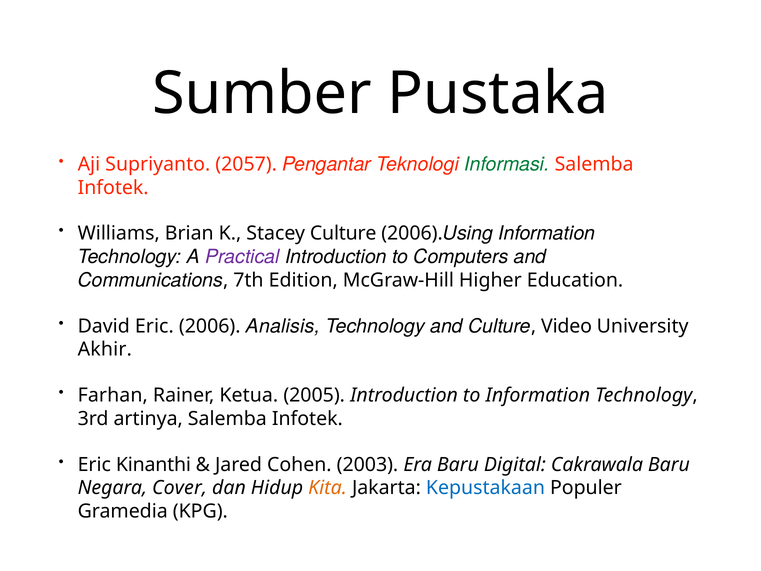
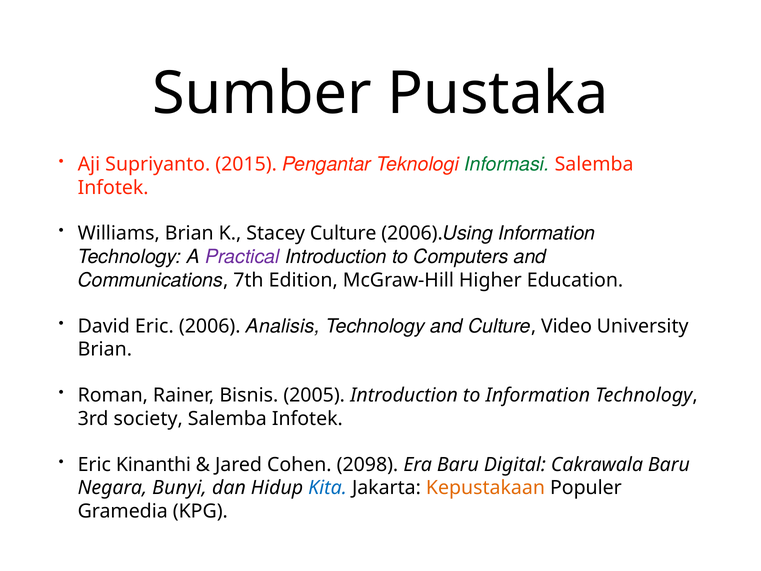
2057: 2057 -> 2015 (246, 164)
Akhir: Akhir -> Brian (105, 349)
Farhan: Farhan -> Roman (113, 395)
Ketua: Ketua -> Bisnis (249, 395)
artinya: artinya -> society (148, 419)
2003: 2003 -> 2098 (367, 464)
Cover: Cover -> Bunyi (179, 488)
Kita colour: orange -> blue (327, 488)
Kepustakaan colour: blue -> orange (485, 488)
